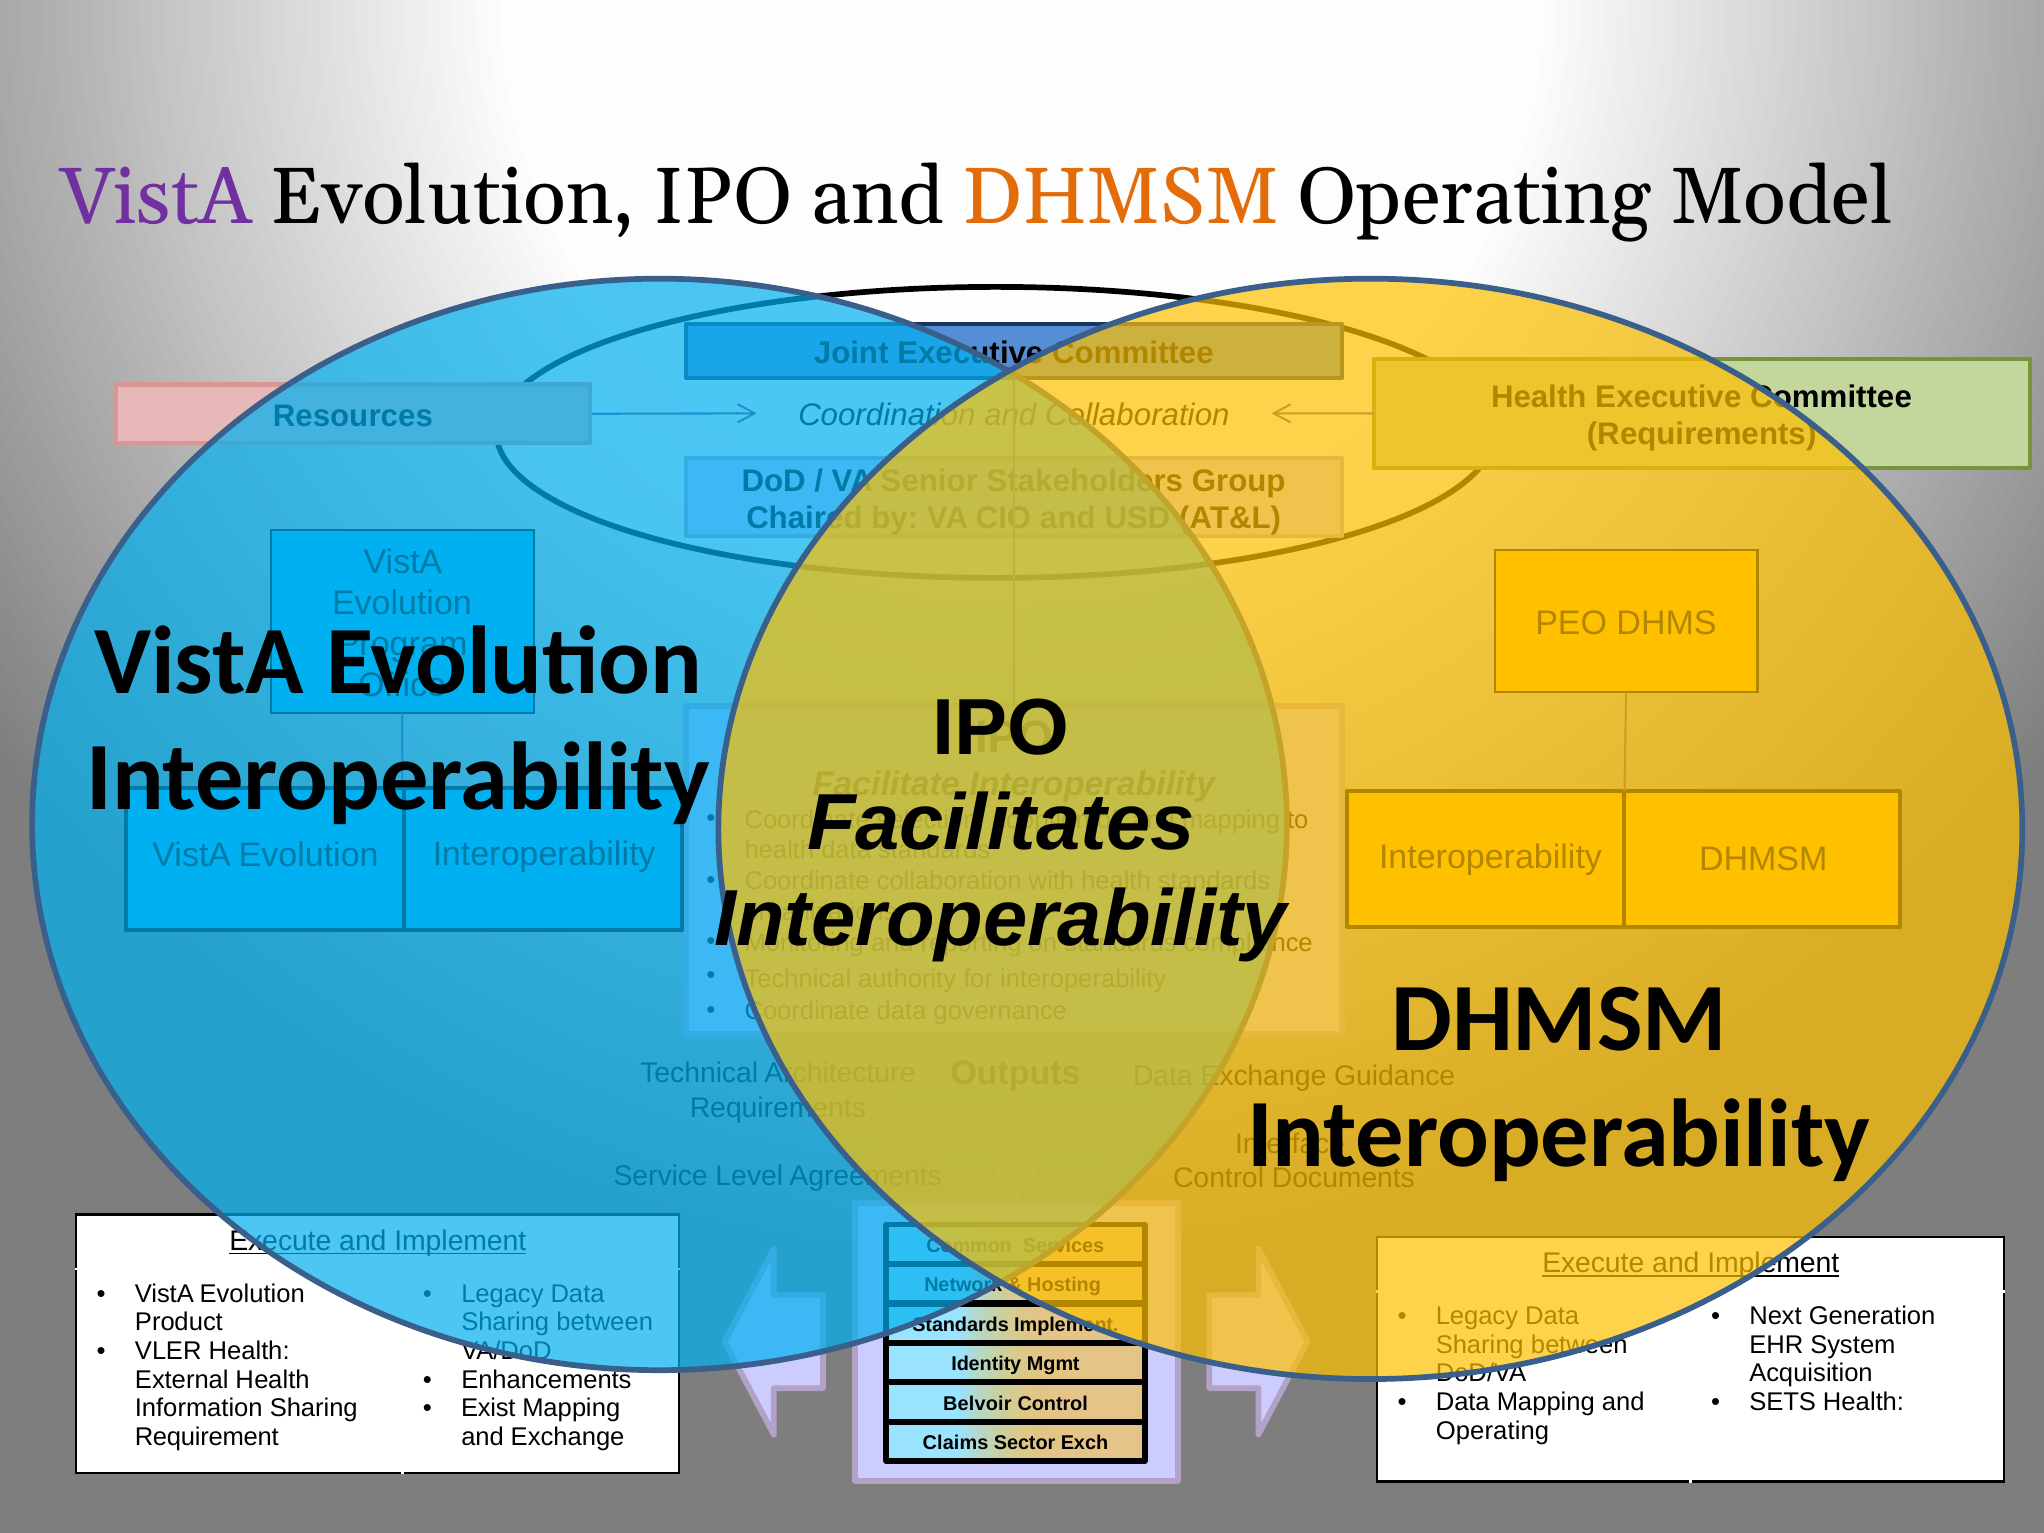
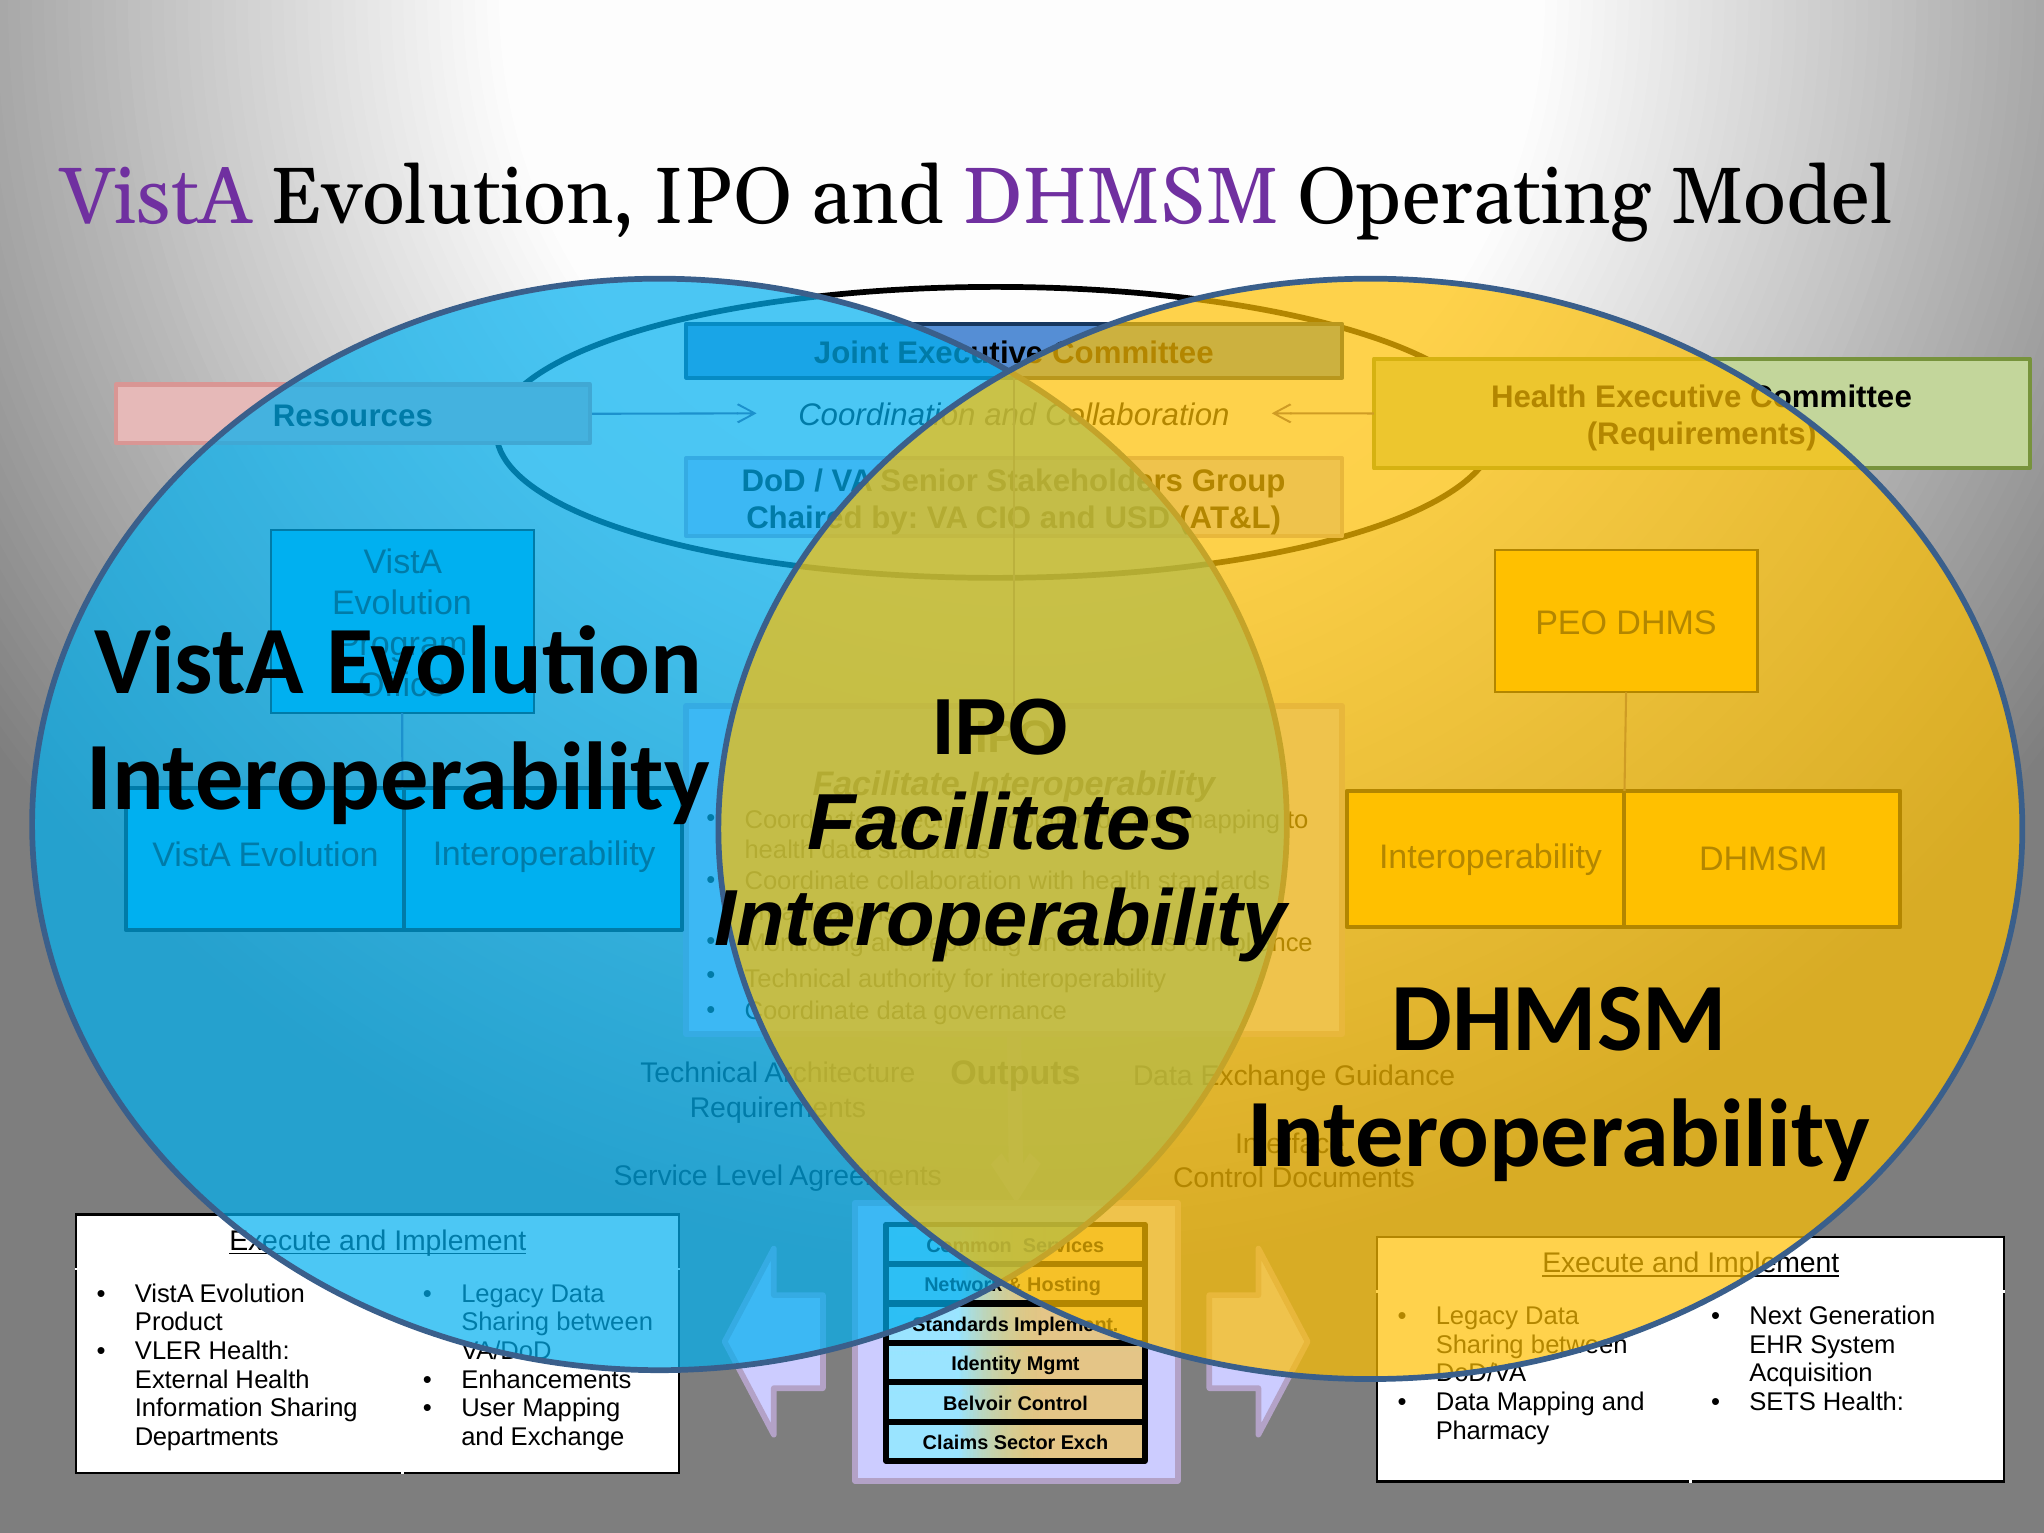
DHMSM colour: orange -> purple (1121, 198)
Exist: Exist -> User (488, 1408)
Operating: Operating -> Pharmacy (1493, 1431)
Requirement: Requirement -> Departments (207, 1437)
